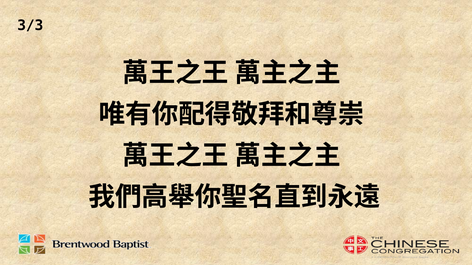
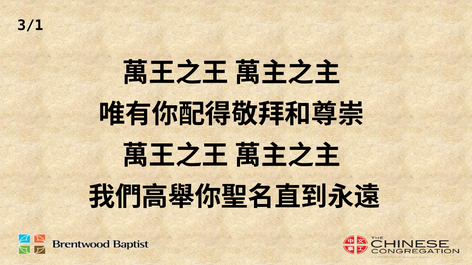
3/3: 3/3 -> 3/1 (30, 26)
